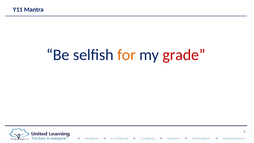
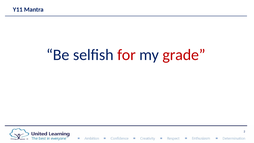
for colour: orange -> red (127, 55)
